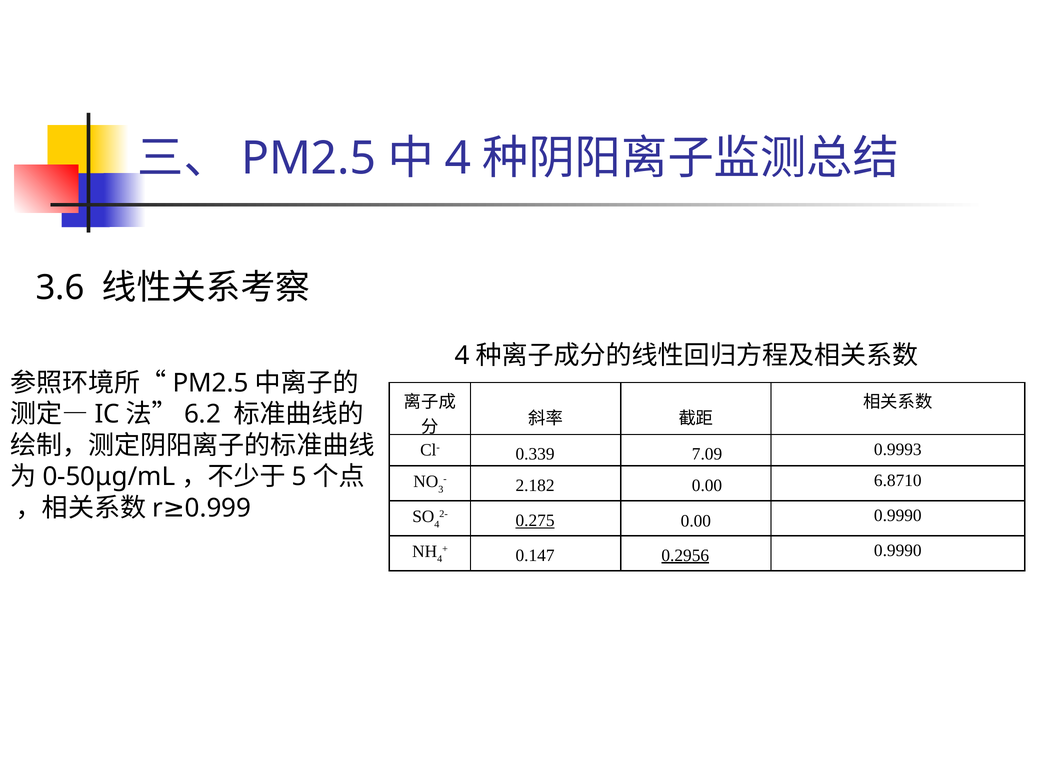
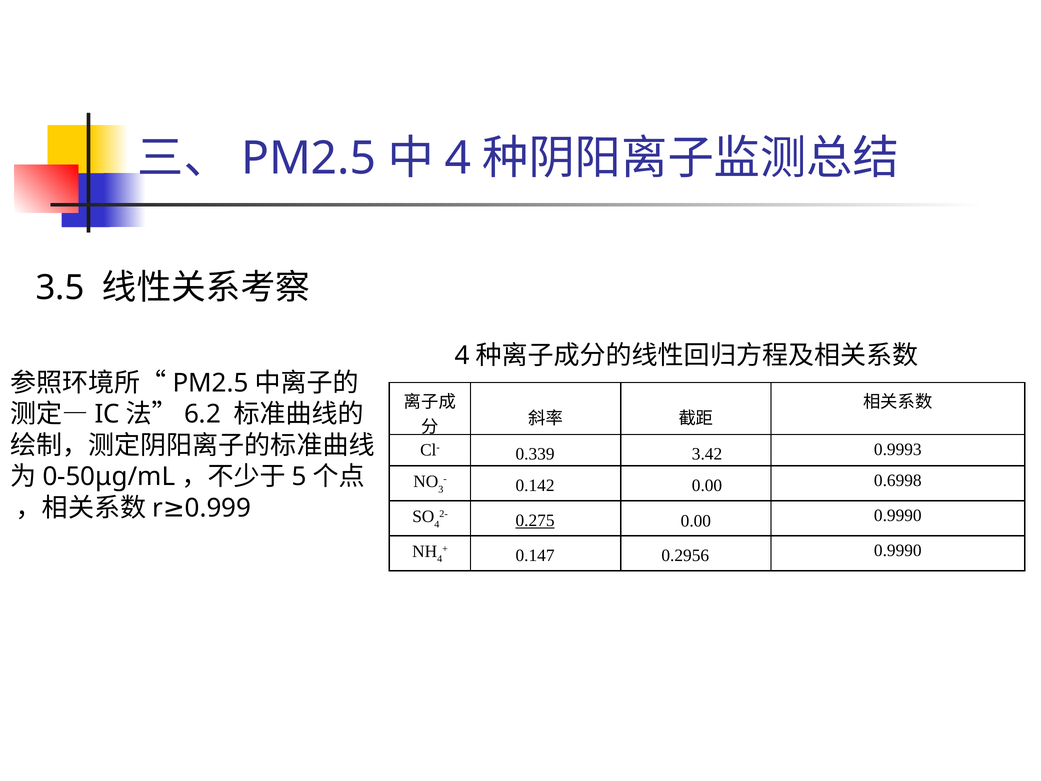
3.6: 3.6 -> 3.5 (60, 288)
7.09: 7.09 -> 3.42 (707, 454)
2.182: 2.182 -> 0.142 (535, 485)
6.8710: 6.8710 -> 0.6998 (898, 481)
0.2956 underline: present -> none (685, 555)
